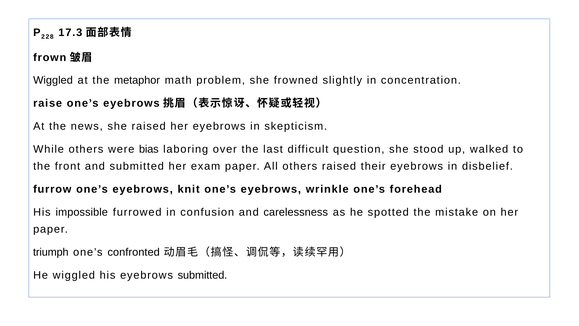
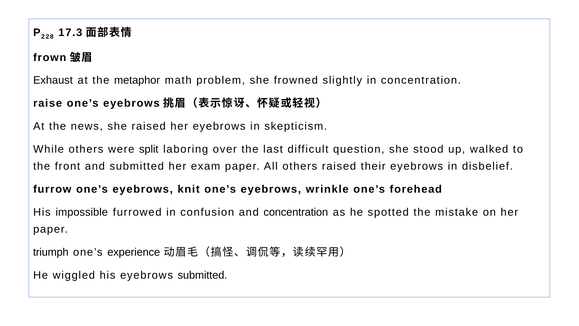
Wiggled: Wiggled -> Exhaust (53, 80)
bias: bias -> split (149, 149)
and carelessness: carelessness -> concentration (296, 212)
confronted: confronted -> experience (134, 252)
